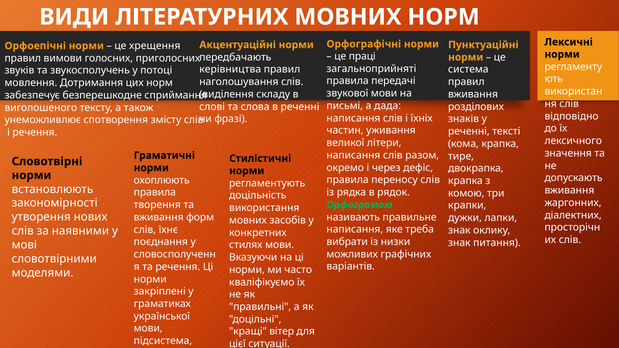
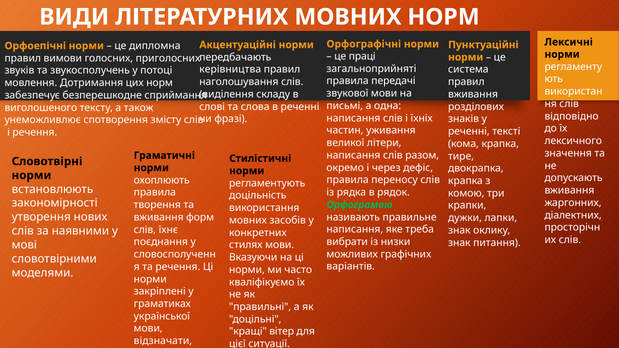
хрещення: хрещення -> дипломна (155, 46)
дада: дада -> одна (388, 106)
підсистема: підсистема -> відзначати (163, 341)
